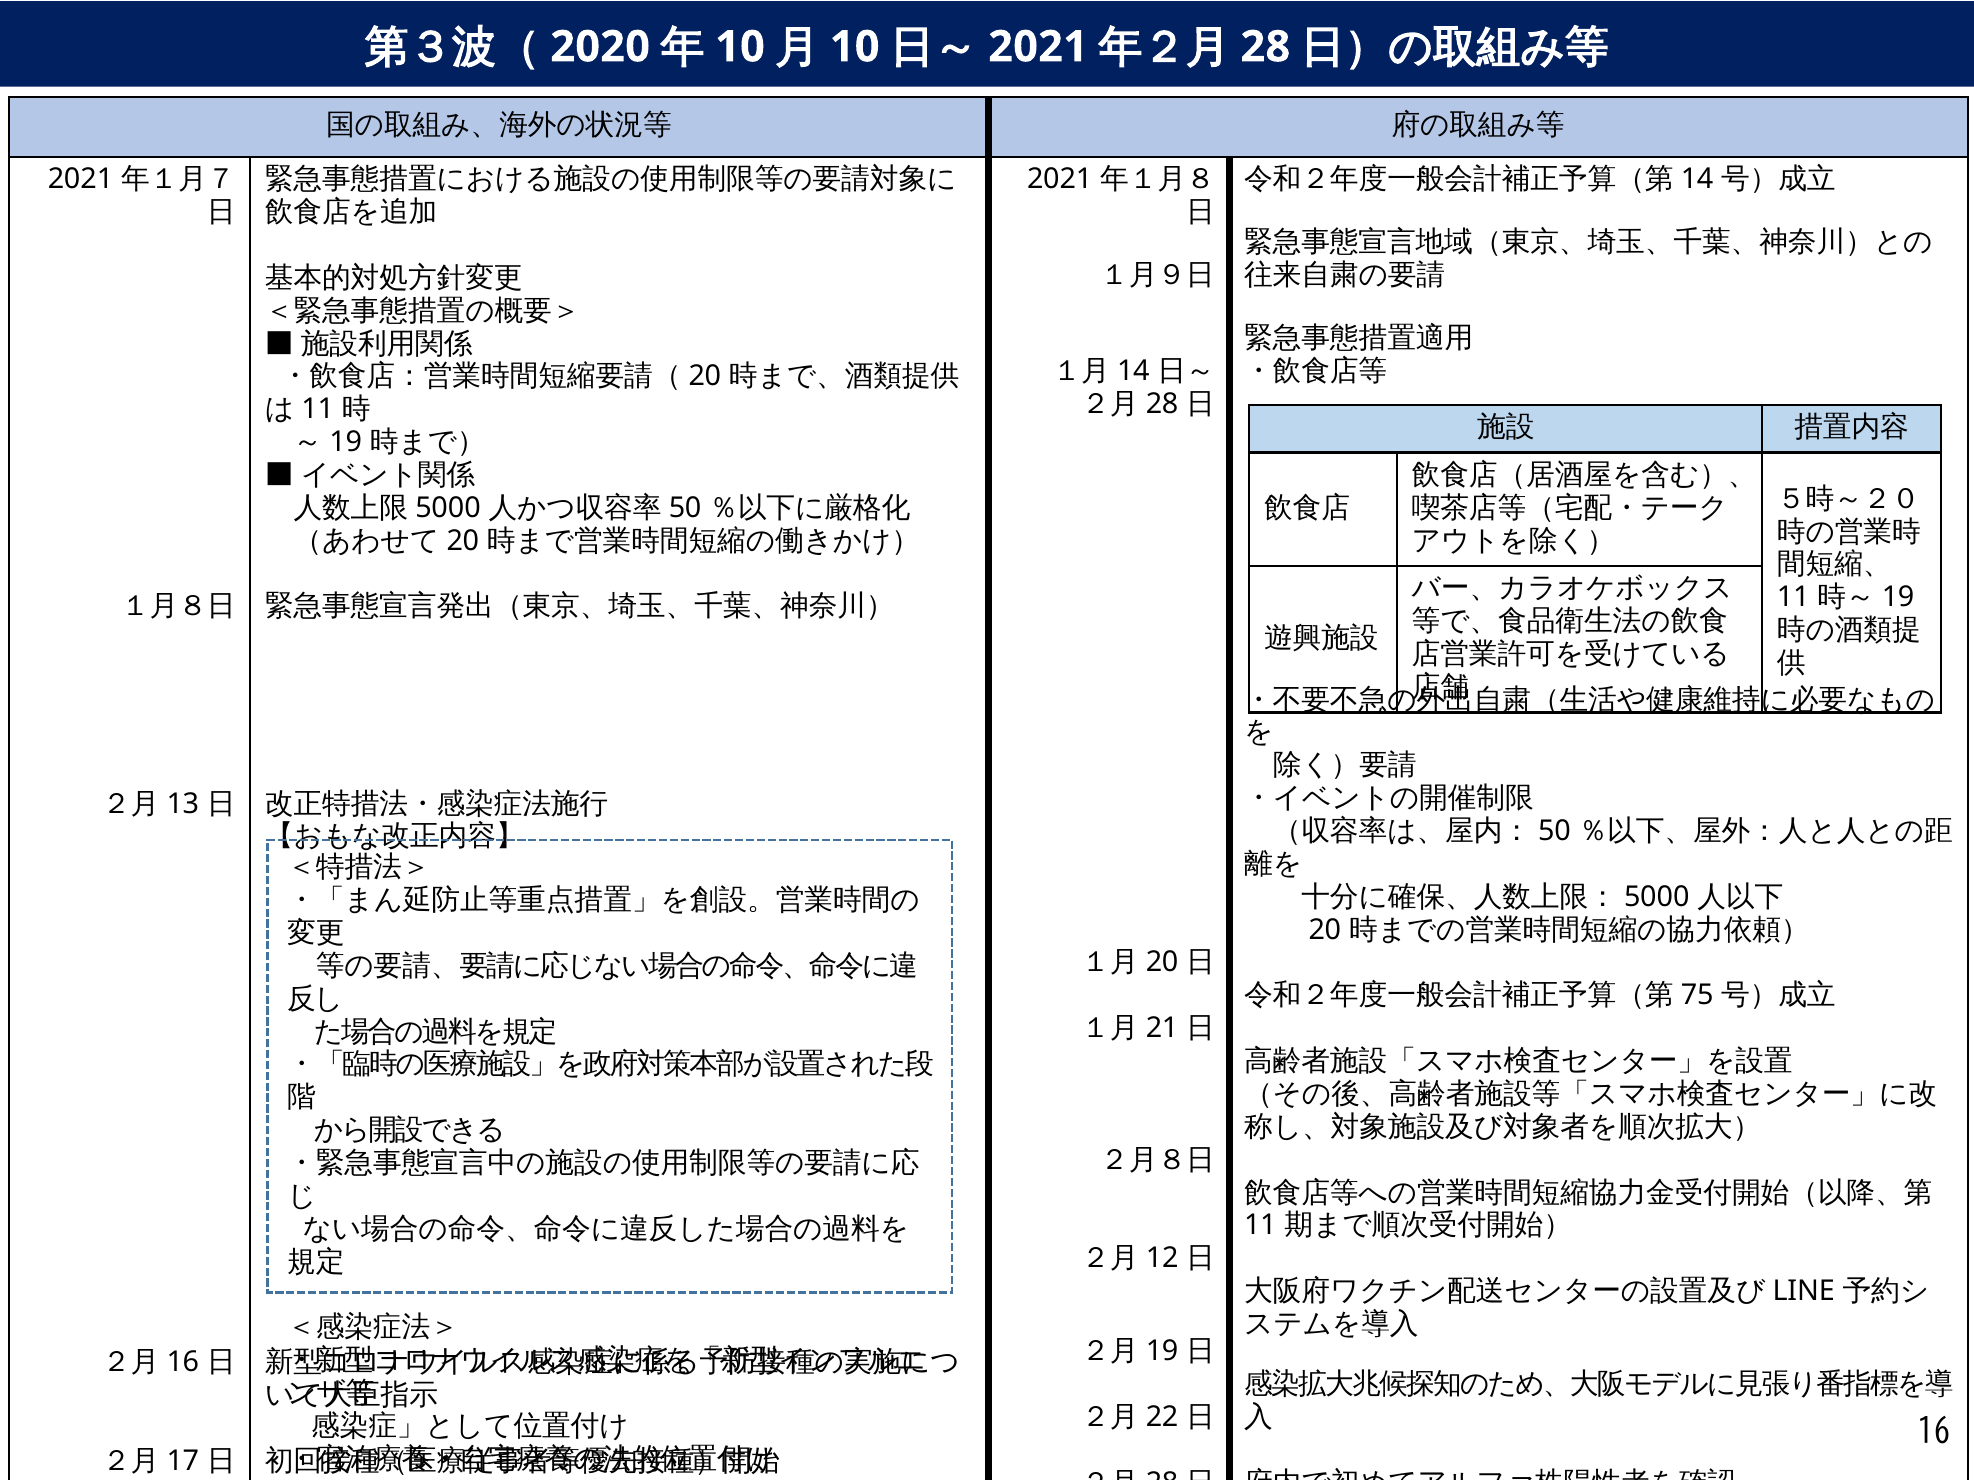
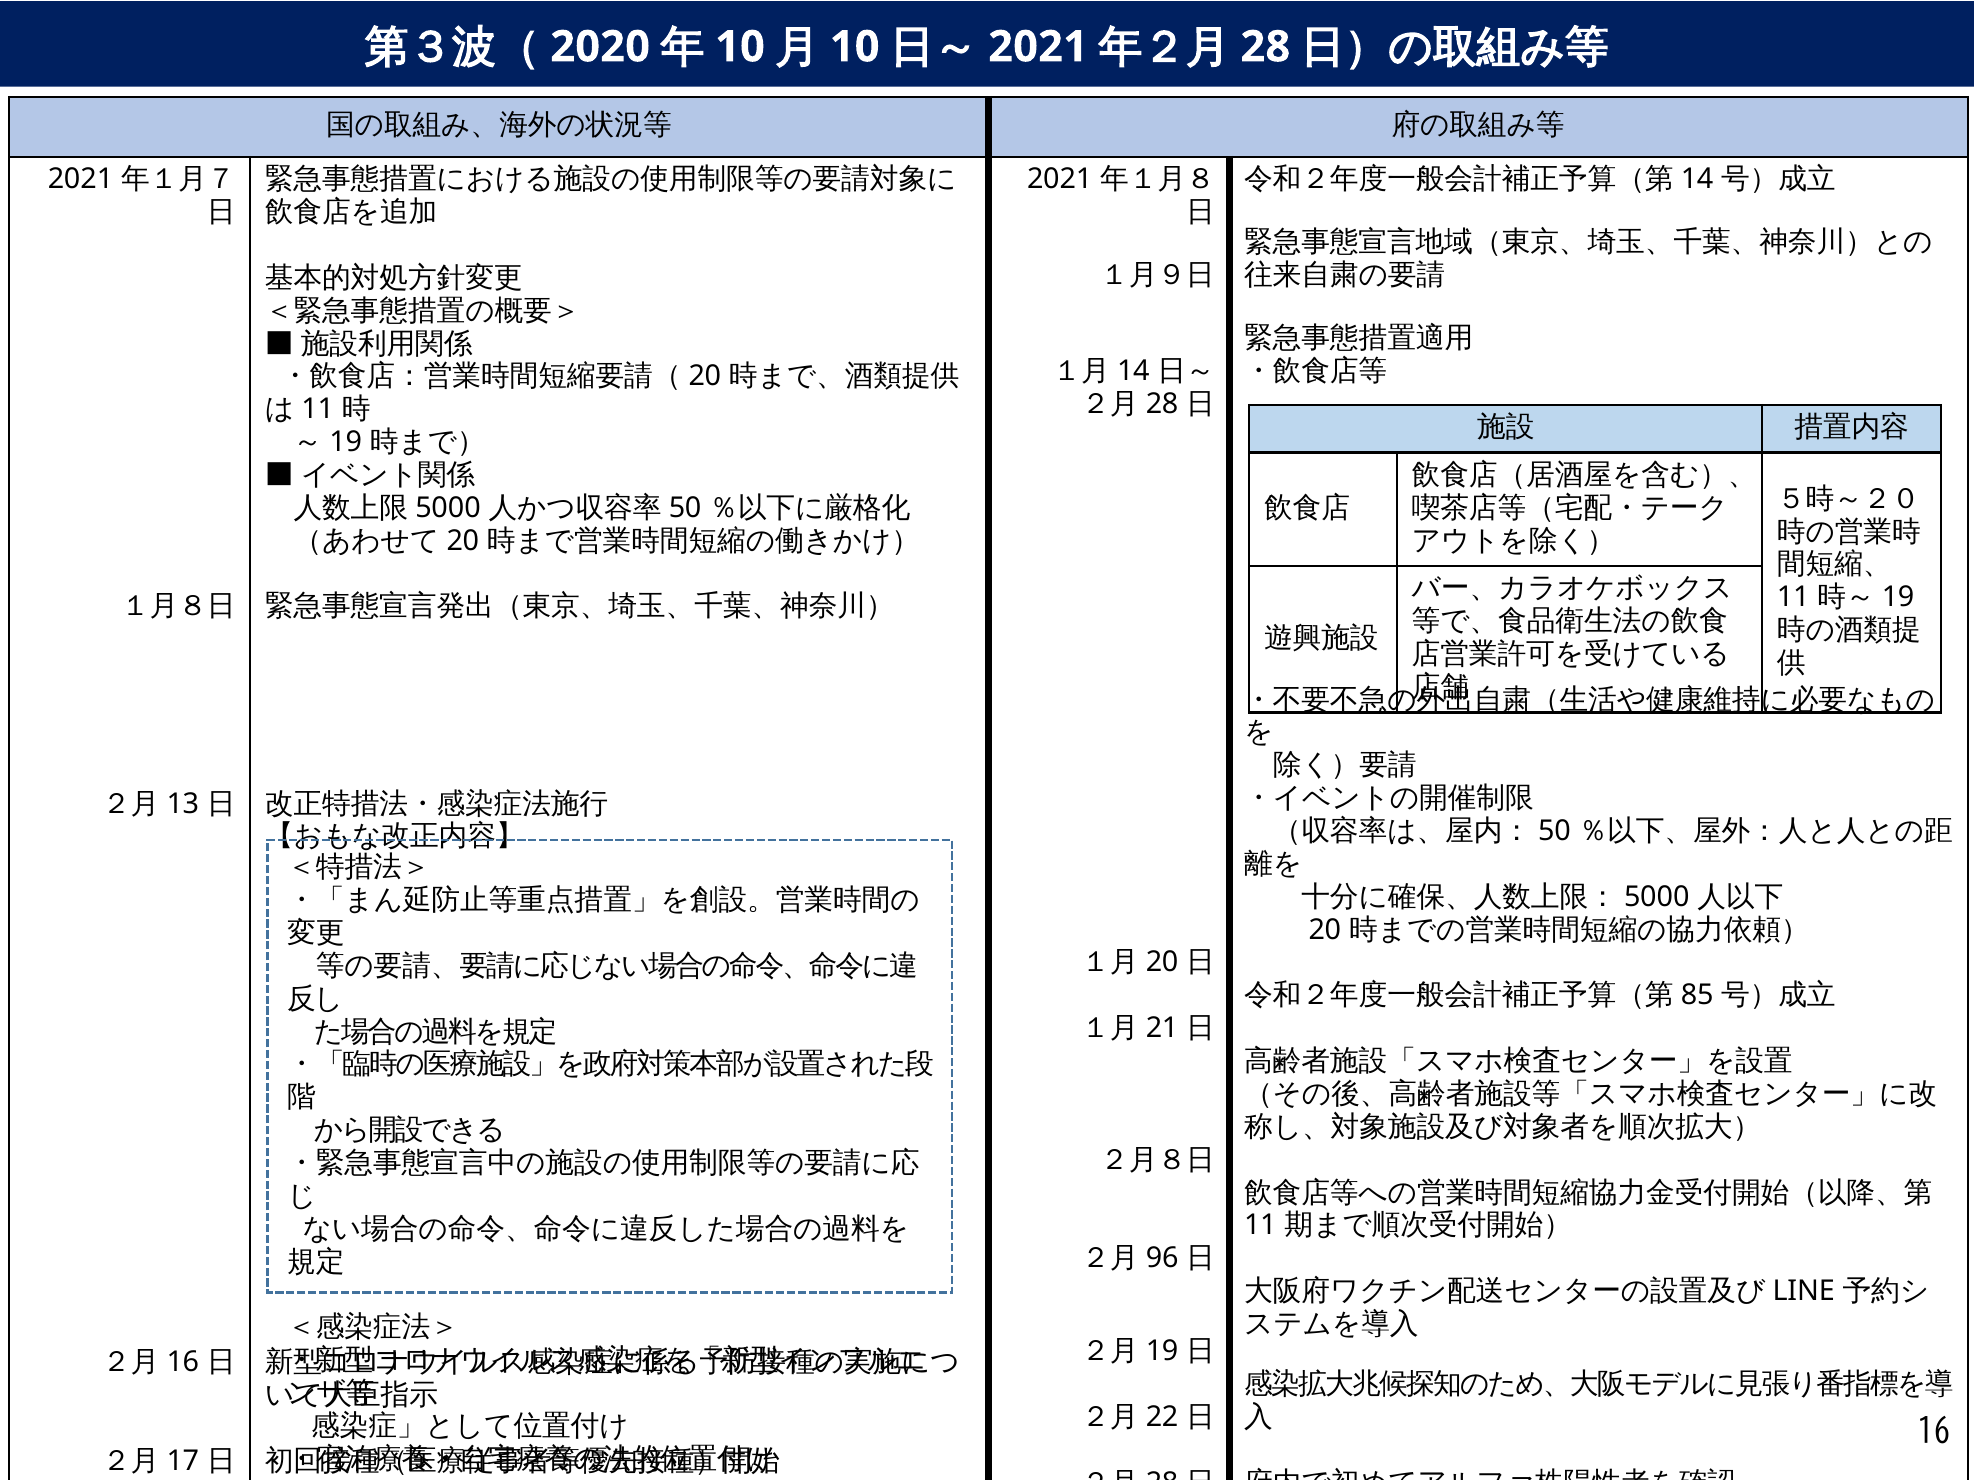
75: 75 -> 85 (1697, 996)
12: 12 -> 96 (1162, 1259)
